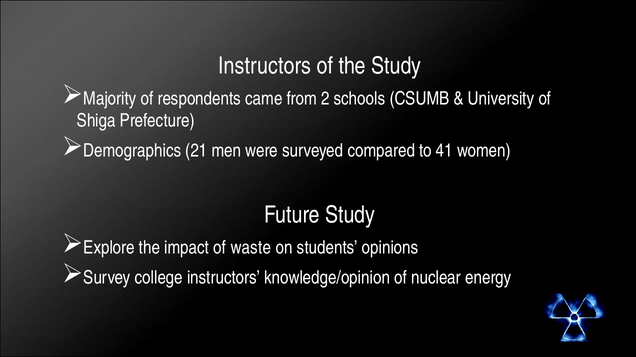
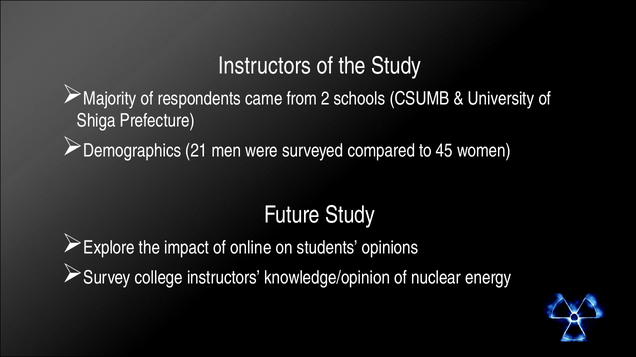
41: 41 -> 45 (444, 151)
waste: waste -> online (251, 248)
